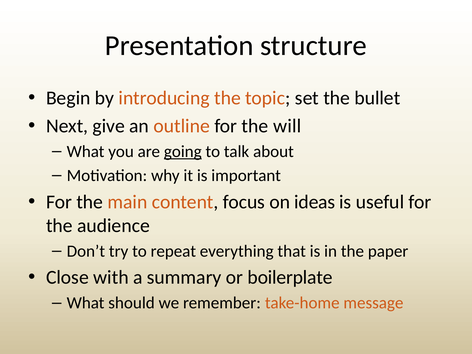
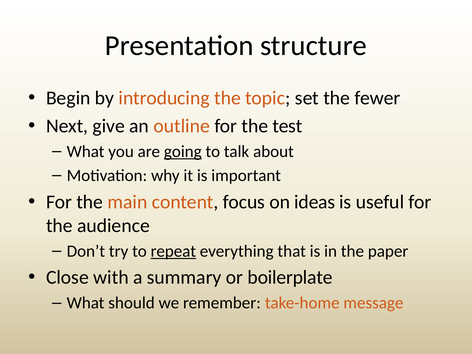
bullet: bullet -> fewer (377, 98)
will: will -> test (287, 126)
repeat underline: none -> present (173, 251)
